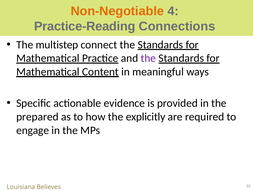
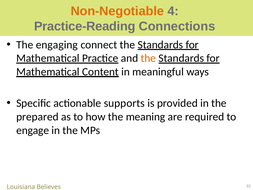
multistep: multistep -> engaging (57, 45)
the colour: purple -> orange (148, 58)
evidence: evidence -> supports (124, 103)
explicitly: explicitly -> meaning (146, 117)
